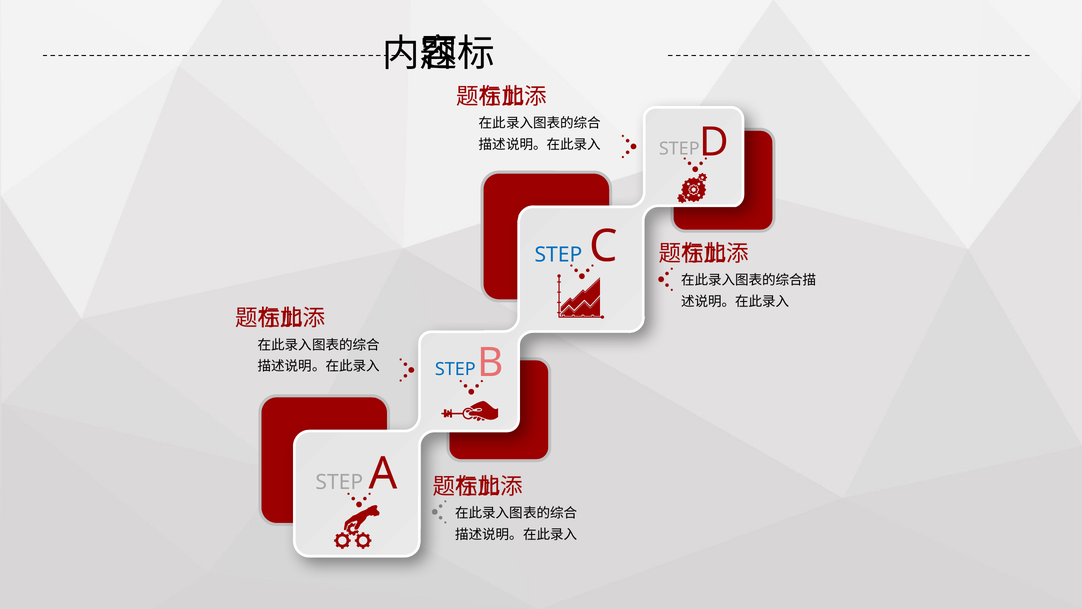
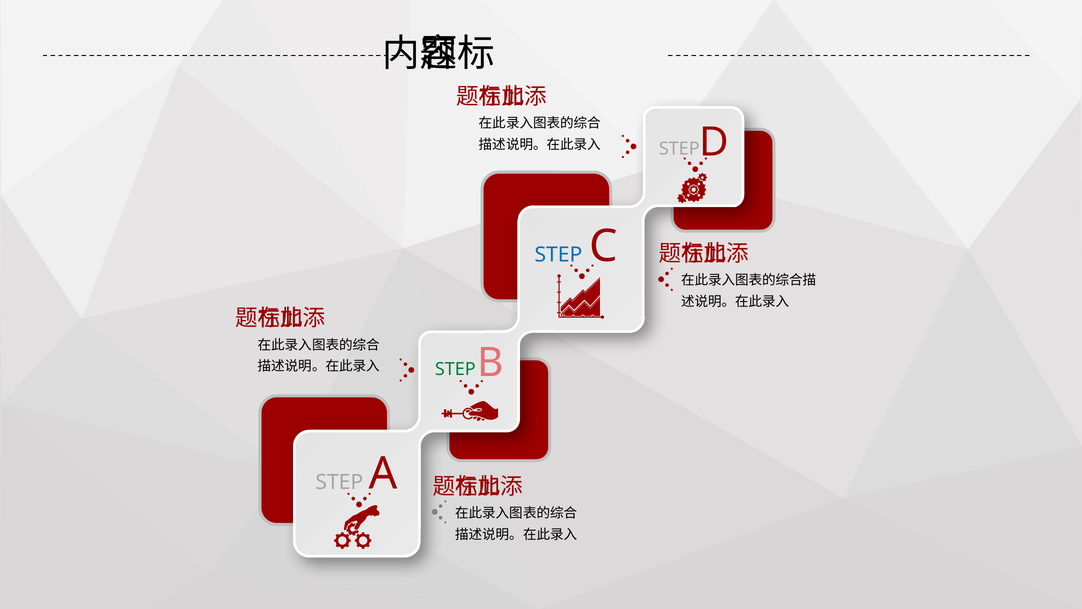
STEP colour: blue -> green (455, 369)
